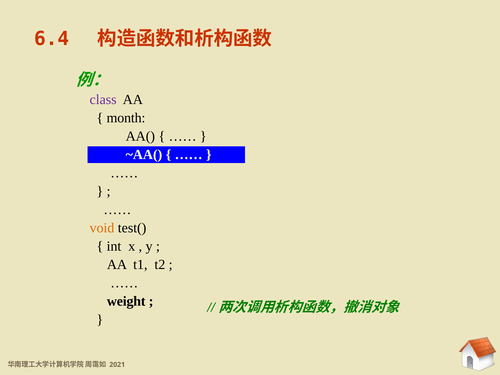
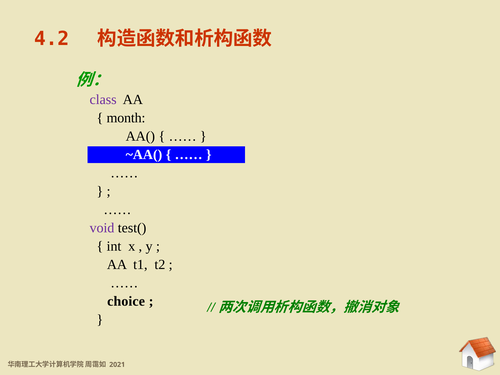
6.4: 6.4 -> 4.2 (52, 39)
void colour: orange -> purple (102, 228)
weight: weight -> choice (126, 301)
